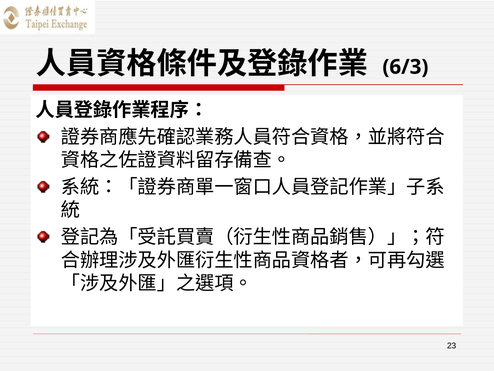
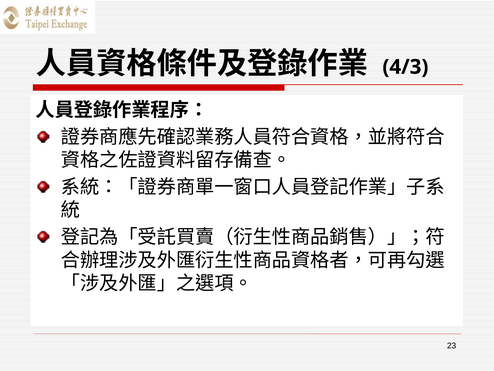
6/3: 6/3 -> 4/3 (405, 67)
